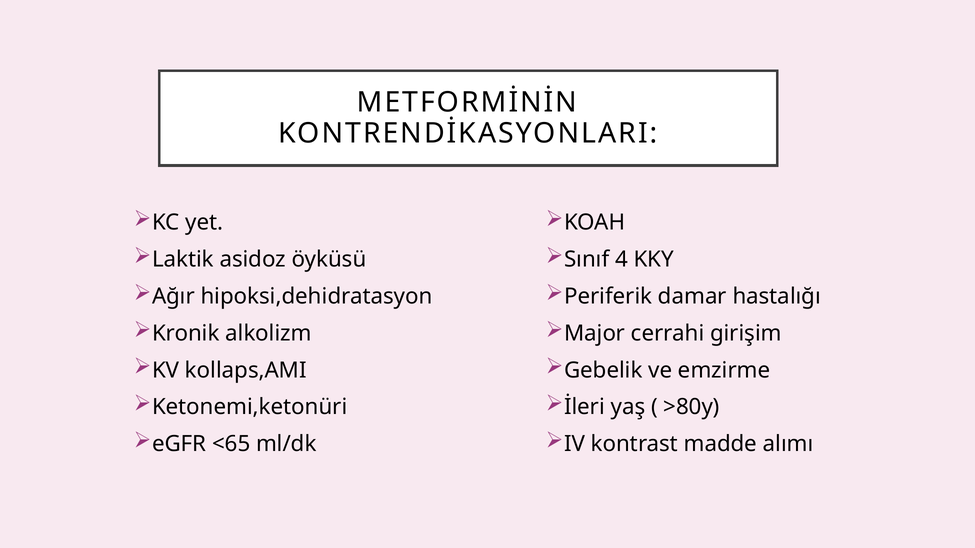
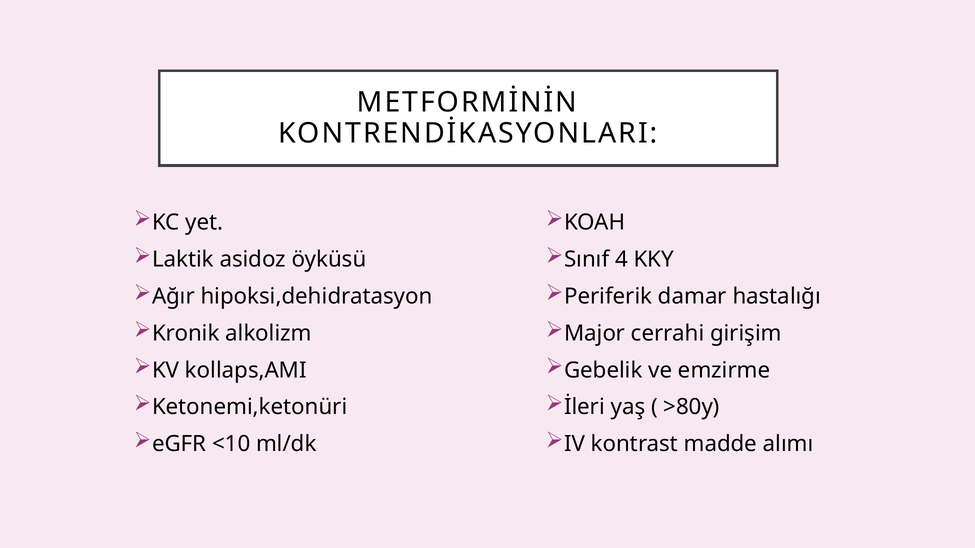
<65: <65 -> <10 (231, 444)
